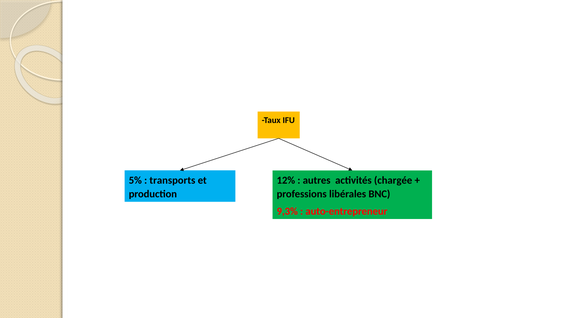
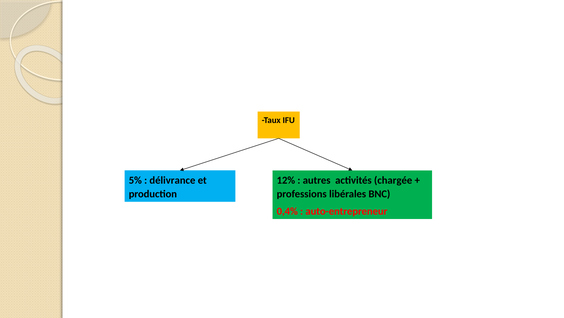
transports: transports -> délivrance (172, 180)
9,3%: 9,3% -> 0,4% (287, 211)
